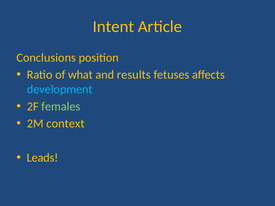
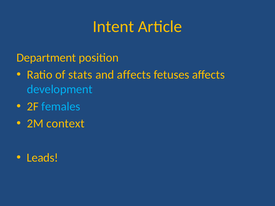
Conclusions: Conclusions -> Department (46, 58)
what: what -> stats (80, 75)
and results: results -> affects (134, 75)
females colour: light green -> light blue (61, 107)
